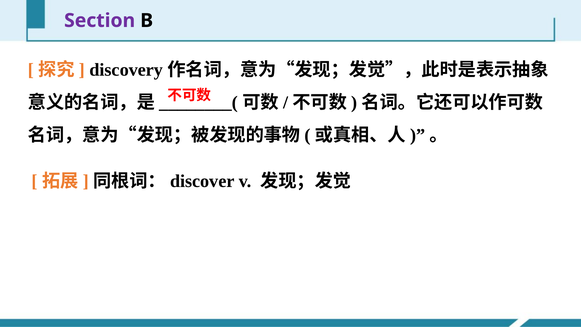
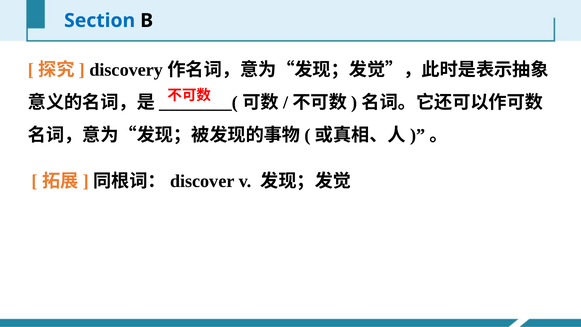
Section colour: purple -> blue (100, 21)
